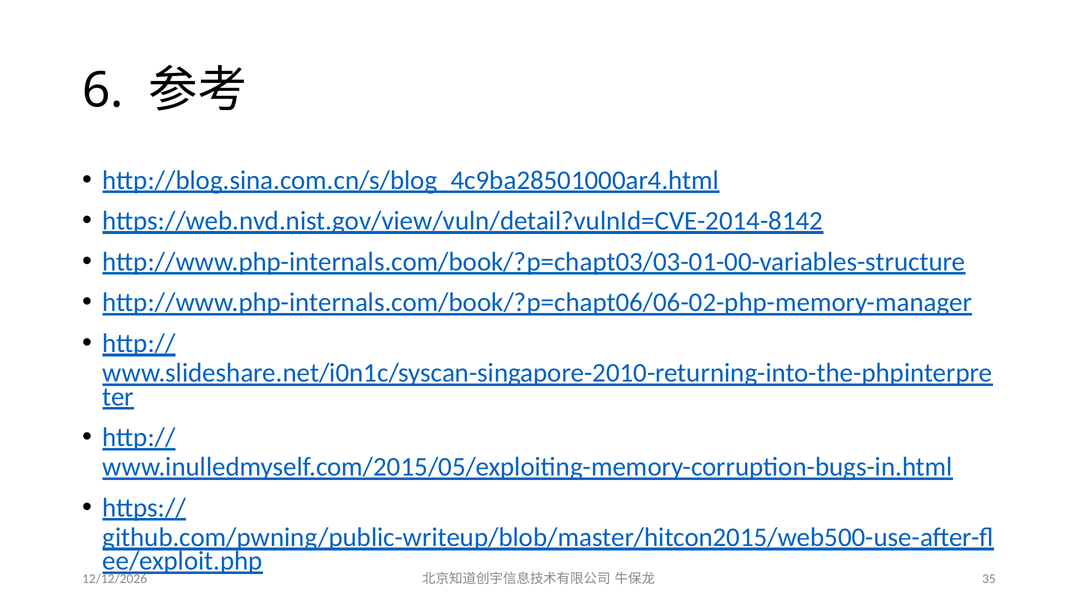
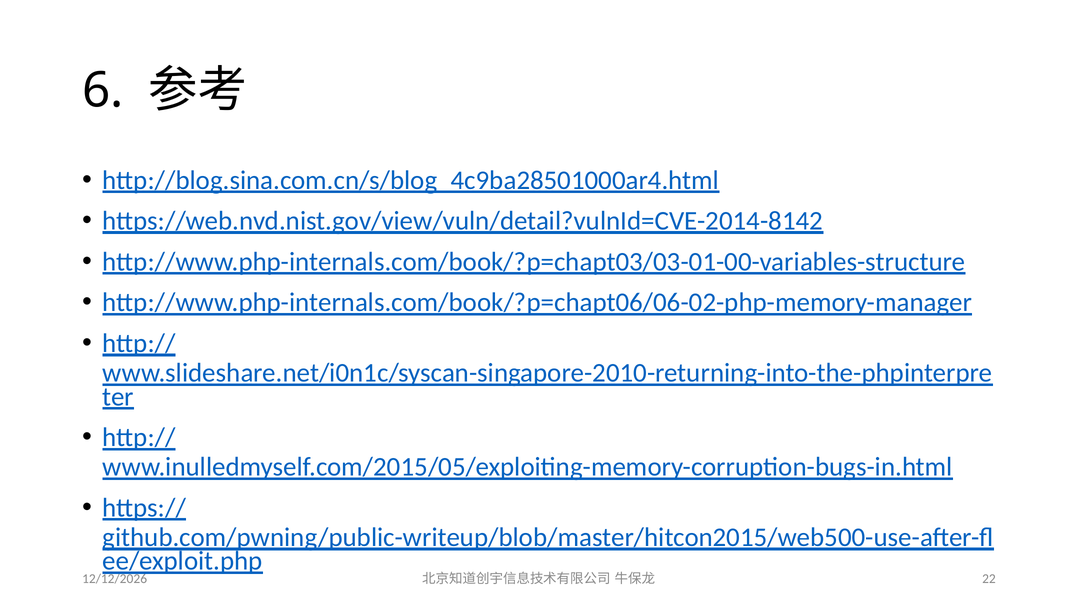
35: 35 -> 22 (989, 579)
